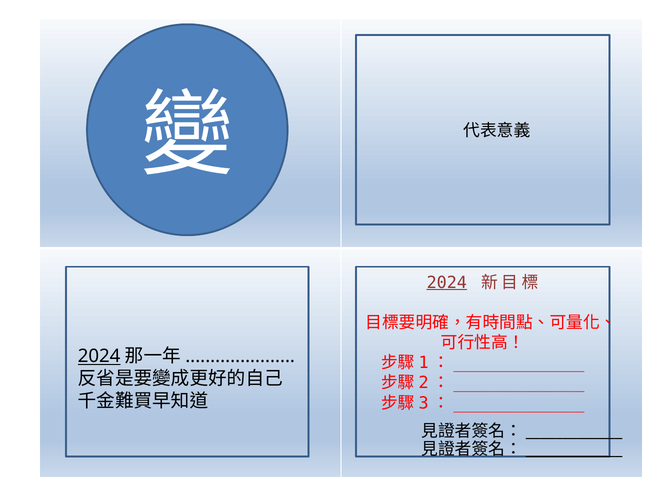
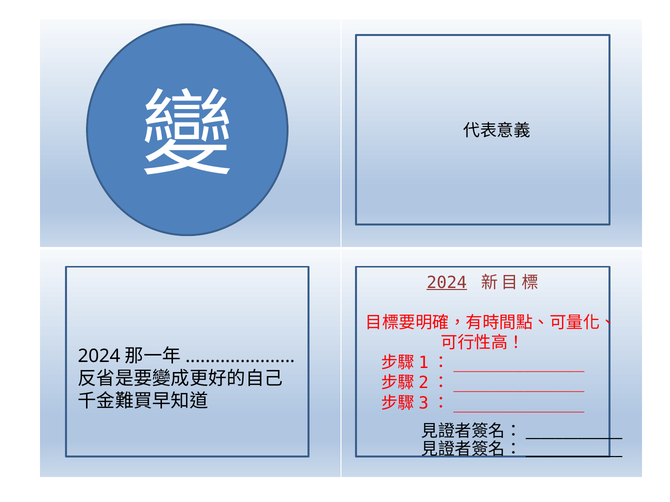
2024 underline: present -> none (99, 357)
